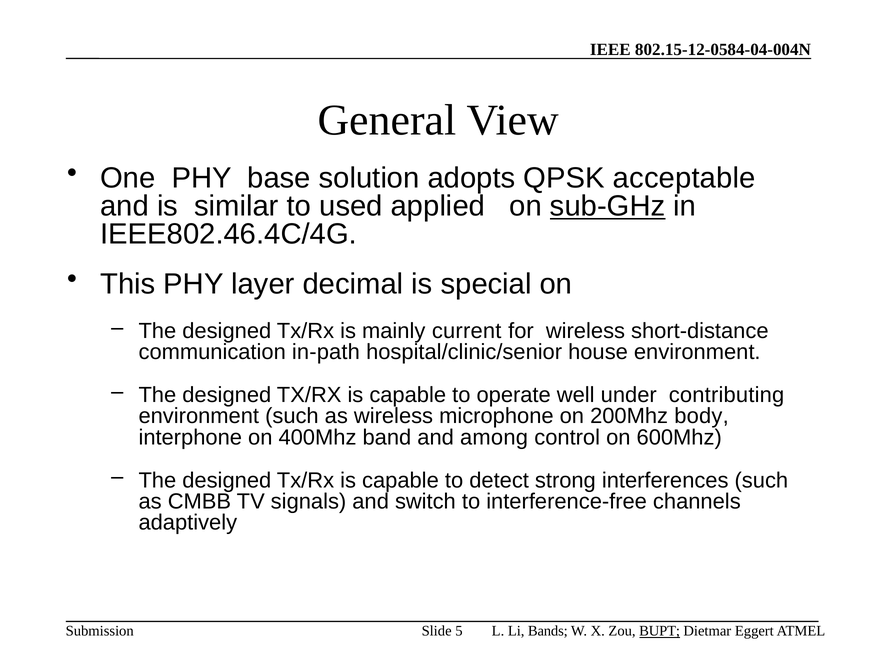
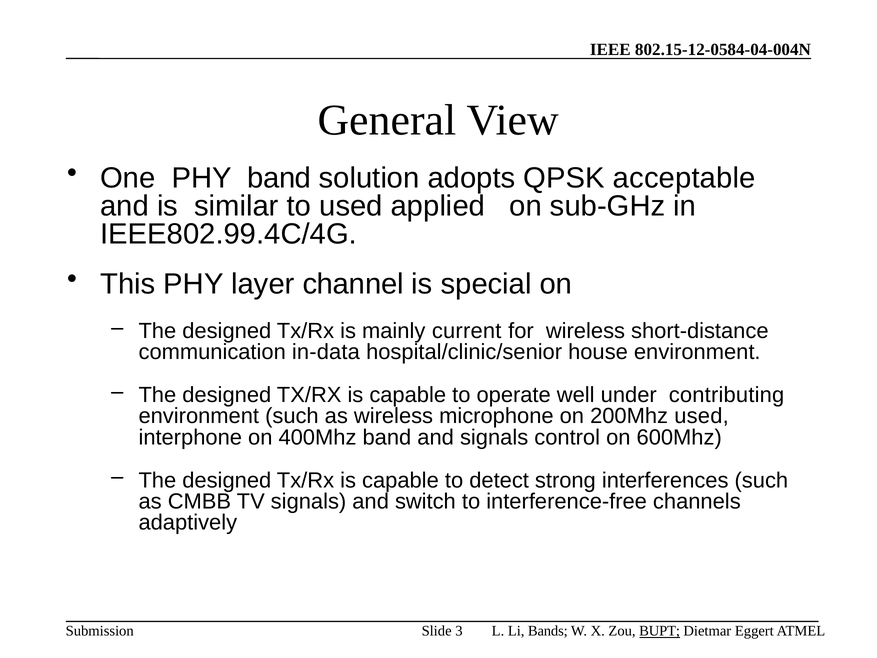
PHY base: base -> band (279, 178)
sub-GHz underline: present -> none (608, 206)
IEEE802.46.4C/4G: IEEE802.46.4C/4G -> IEEE802.99.4C/4G (229, 234)
decimal: decimal -> channel (353, 284)
in-path: in-path -> in-data (326, 352)
200Mhz body: body -> used (701, 416)
and among: among -> signals (494, 437)
5: 5 -> 3 (459, 631)
